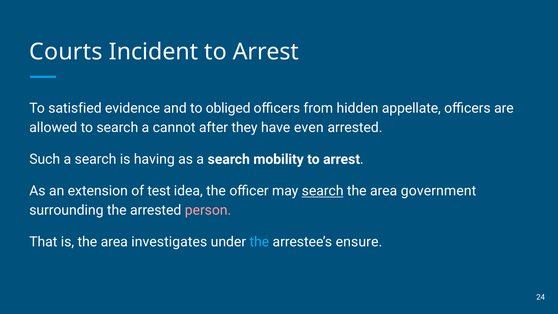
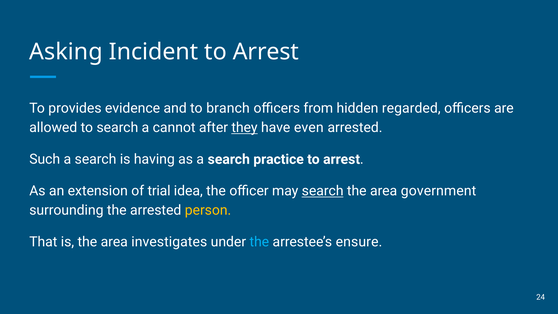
Courts: Courts -> Asking (66, 52)
satisfied: satisfied -> provides (75, 108)
obliged: obliged -> branch (228, 108)
appellate: appellate -> regarded (411, 108)
they underline: none -> present (245, 128)
mobility: mobility -> practice (279, 159)
test: test -> trial (159, 191)
person colour: pink -> yellow (208, 210)
